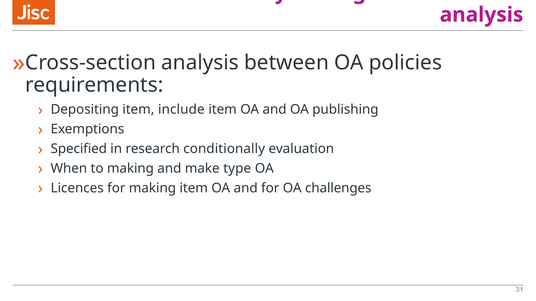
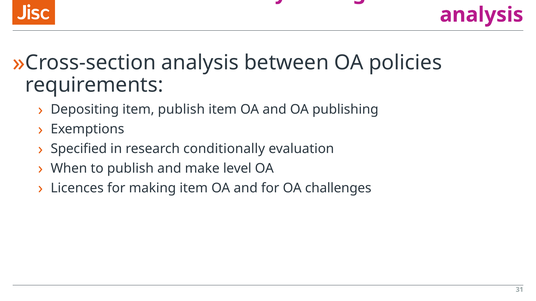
item include: include -> publish (181, 110)
to making: making -> publish (130, 169)
type: type -> level (237, 169)
